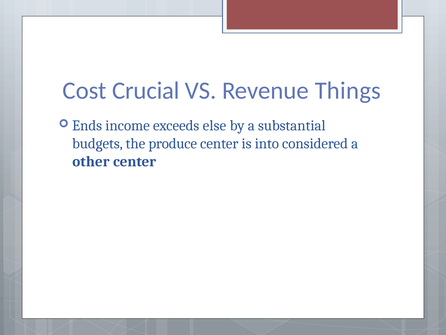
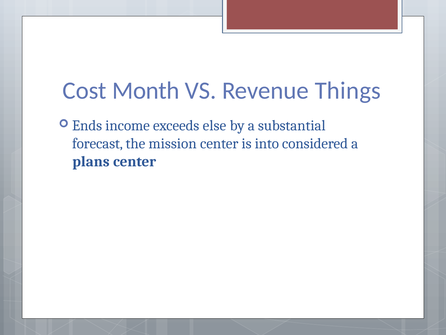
Crucial: Crucial -> Month (146, 91)
budgets: budgets -> forecast (97, 143)
produce: produce -> mission (173, 143)
other: other -> plans (91, 161)
